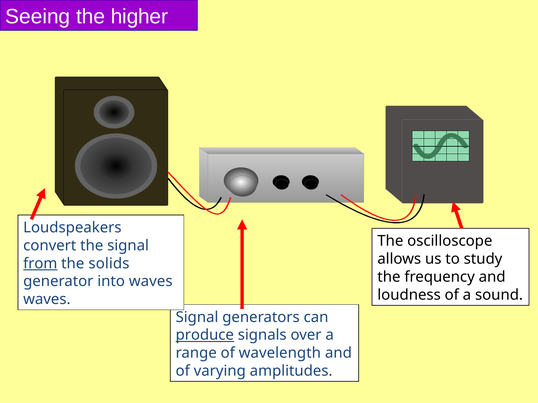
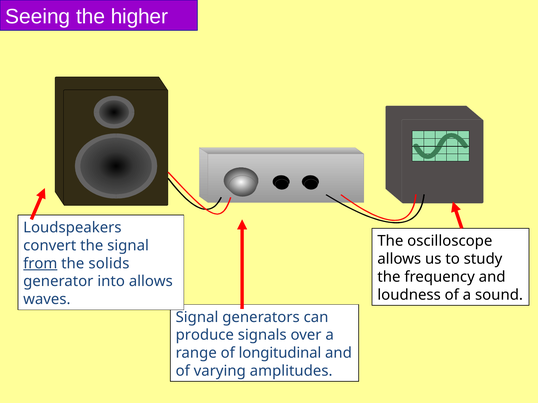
into waves: waves -> allows (151, 282)
produce underline: present -> none (205, 335)
wavelength: wavelength -> longitudinal (280, 353)
